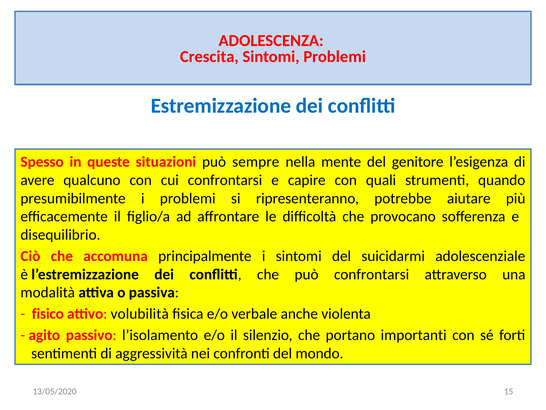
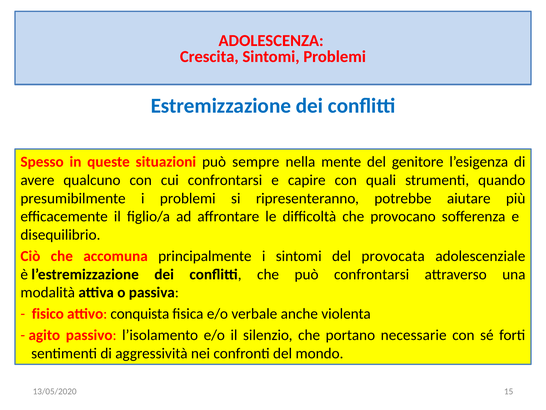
suicidarmi: suicidarmi -> provocata (393, 256)
volubilità: volubilità -> conquista (140, 313)
importanti: importanti -> necessarie (414, 335)
